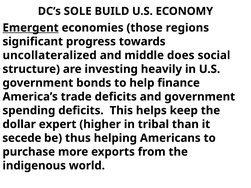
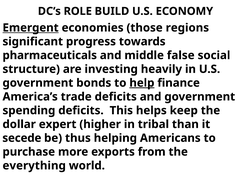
SOLE: SOLE -> ROLE (78, 11)
uncollateralized: uncollateralized -> pharmaceuticals (50, 55)
does: does -> false (181, 55)
help underline: none -> present (142, 83)
indigenous: indigenous -> everything (34, 166)
